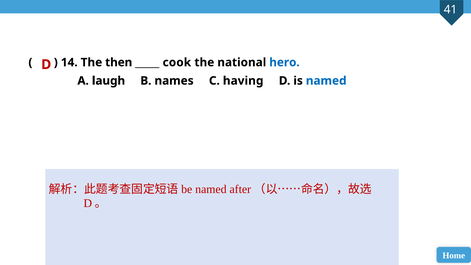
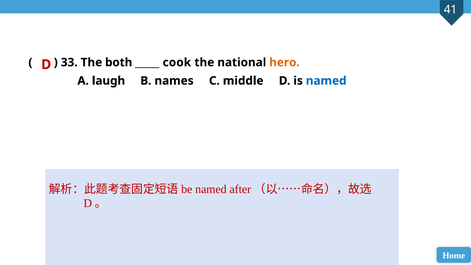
14: 14 -> 33 (69, 62)
then: then -> both (119, 62)
hero colour: blue -> orange (284, 62)
having: having -> middle (243, 81)
